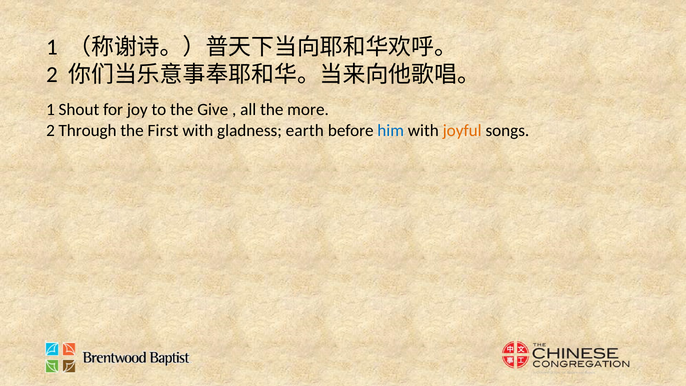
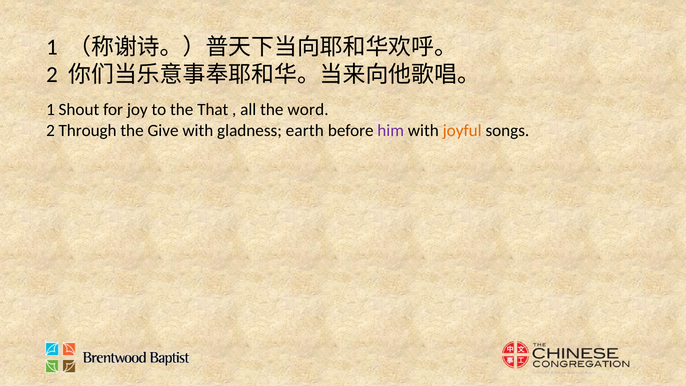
Give: Give -> That (213, 110)
more: more -> word (308, 110)
First: First -> Give (163, 130)
him colour: blue -> purple (391, 130)
